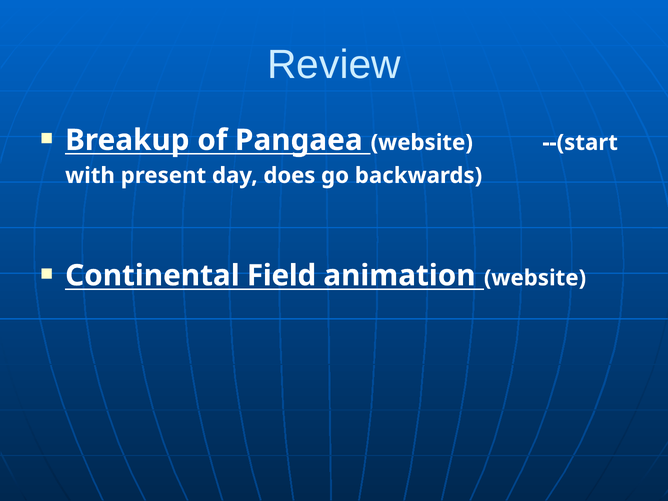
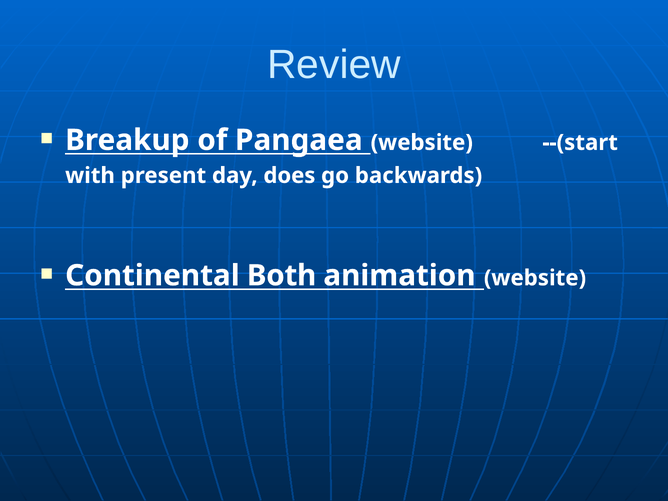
Field: Field -> Both (282, 276)
